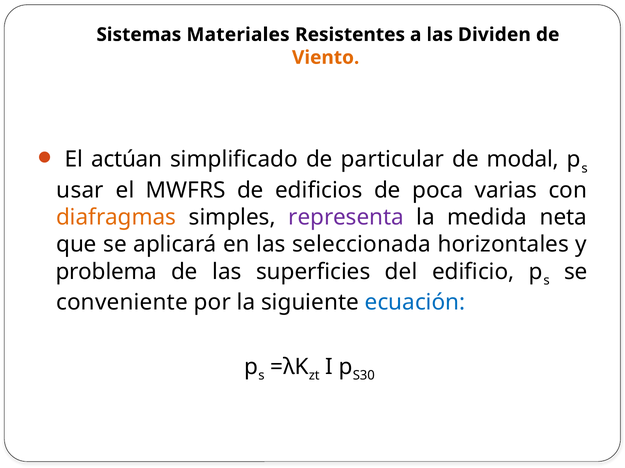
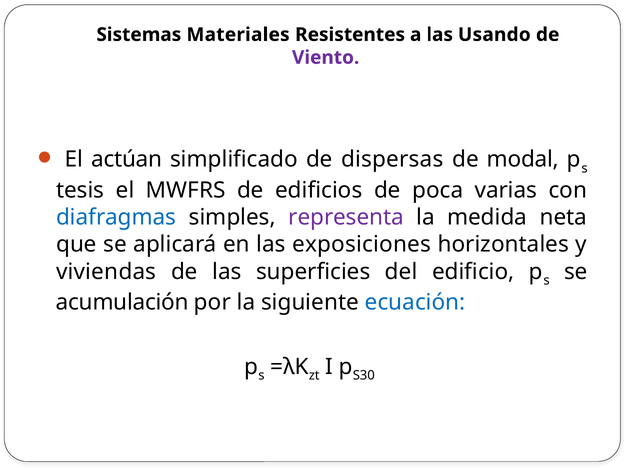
Dividen: Dividen -> Usando (494, 35)
Viento colour: orange -> purple (326, 58)
particular: particular -> dispersas (392, 160)
usar: usar -> tesis (80, 191)
diafragmas colour: orange -> blue (116, 218)
seleccionada: seleccionada -> exposiciones (362, 245)
problema: problema -> viviendas (106, 272)
conveniente: conveniente -> acumulación (122, 303)
